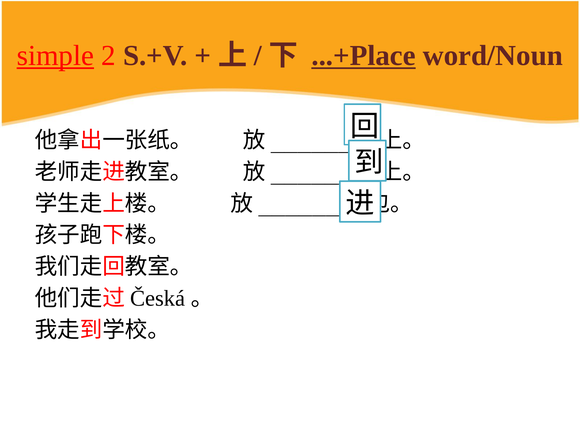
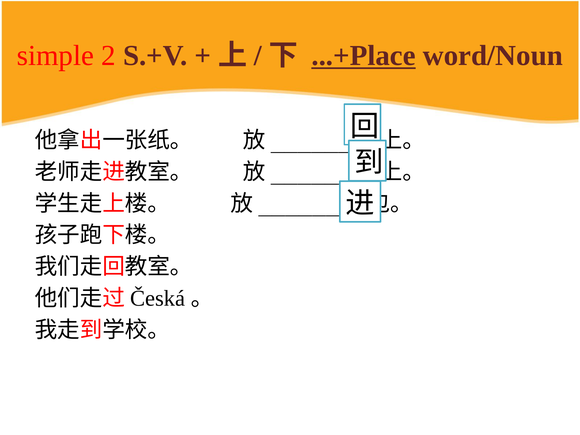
simple underline: present -> none (55, 56)
